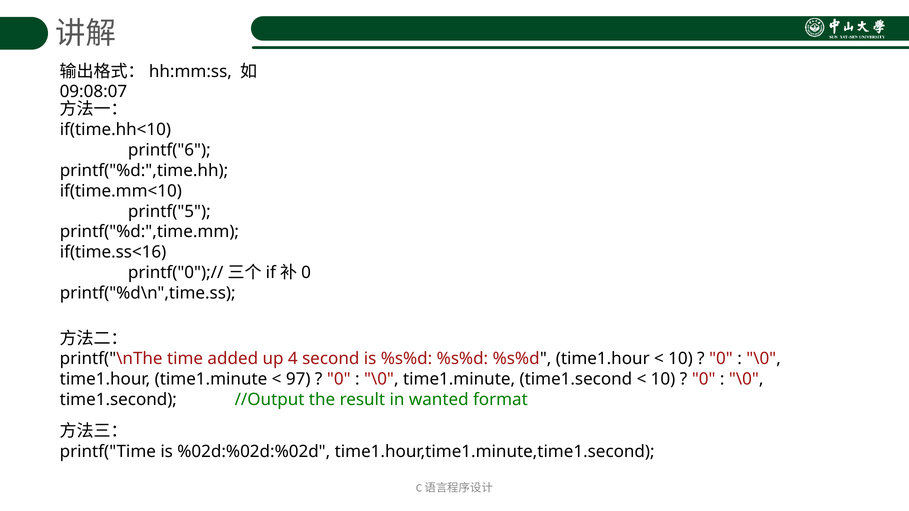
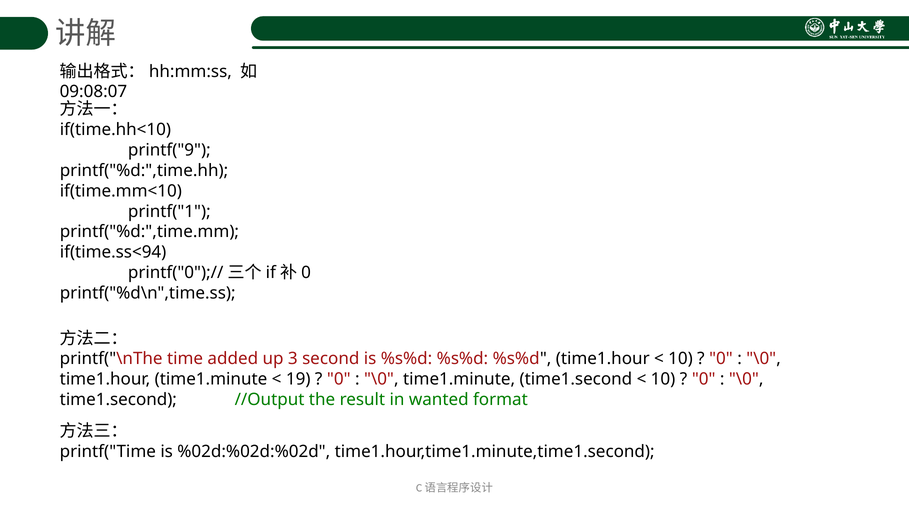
printf("6: printf("6 -> printf("9 (169, 150)
printf("5: printf("5 -> printf("1 (169, 212)
if(time.ss<16: if(time.ss<16 -> if(time.ss<94 (113, 252)
4: 4 -> 3 (293, 359)
97: 97 -> 19 (298, 380)
